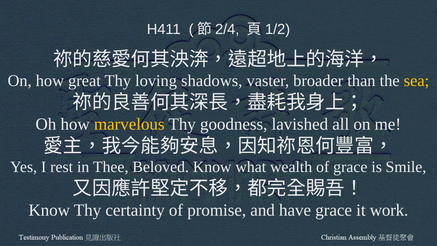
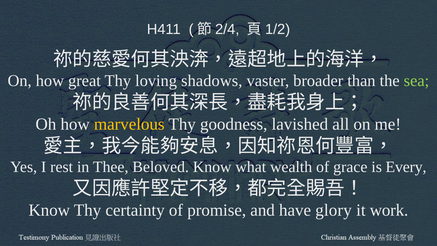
sea colour: yellow -> light green (416, 81)
Smile: Smile -> Every (406, 167)
have grace: grace -> glory (334, 210)
